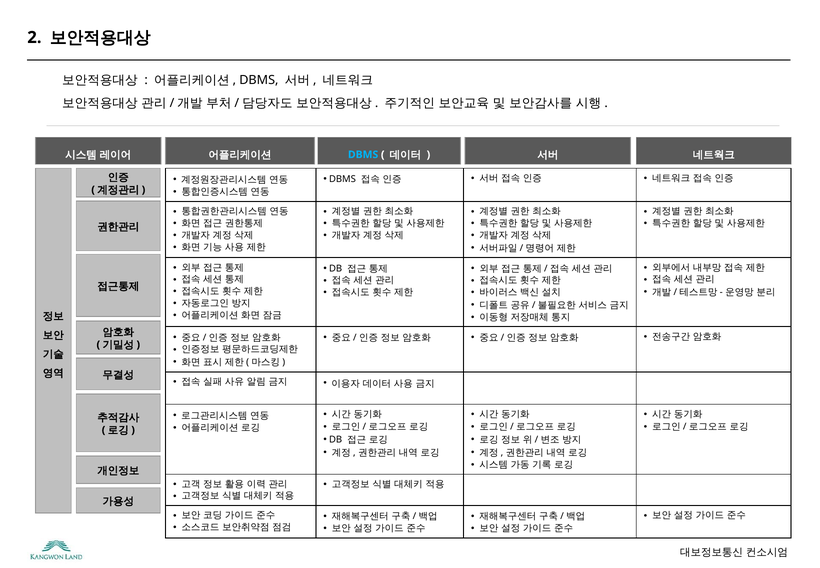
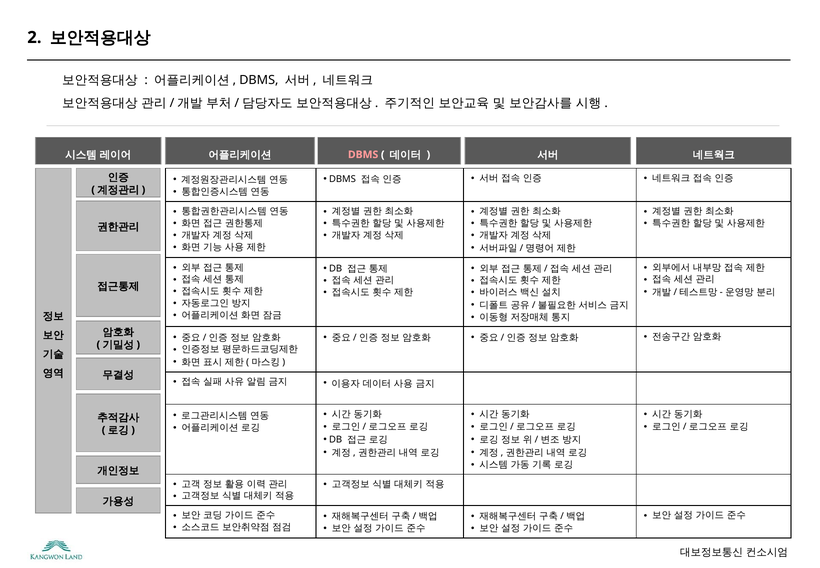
DBMS colour: light blue -> pink (363, 155)
